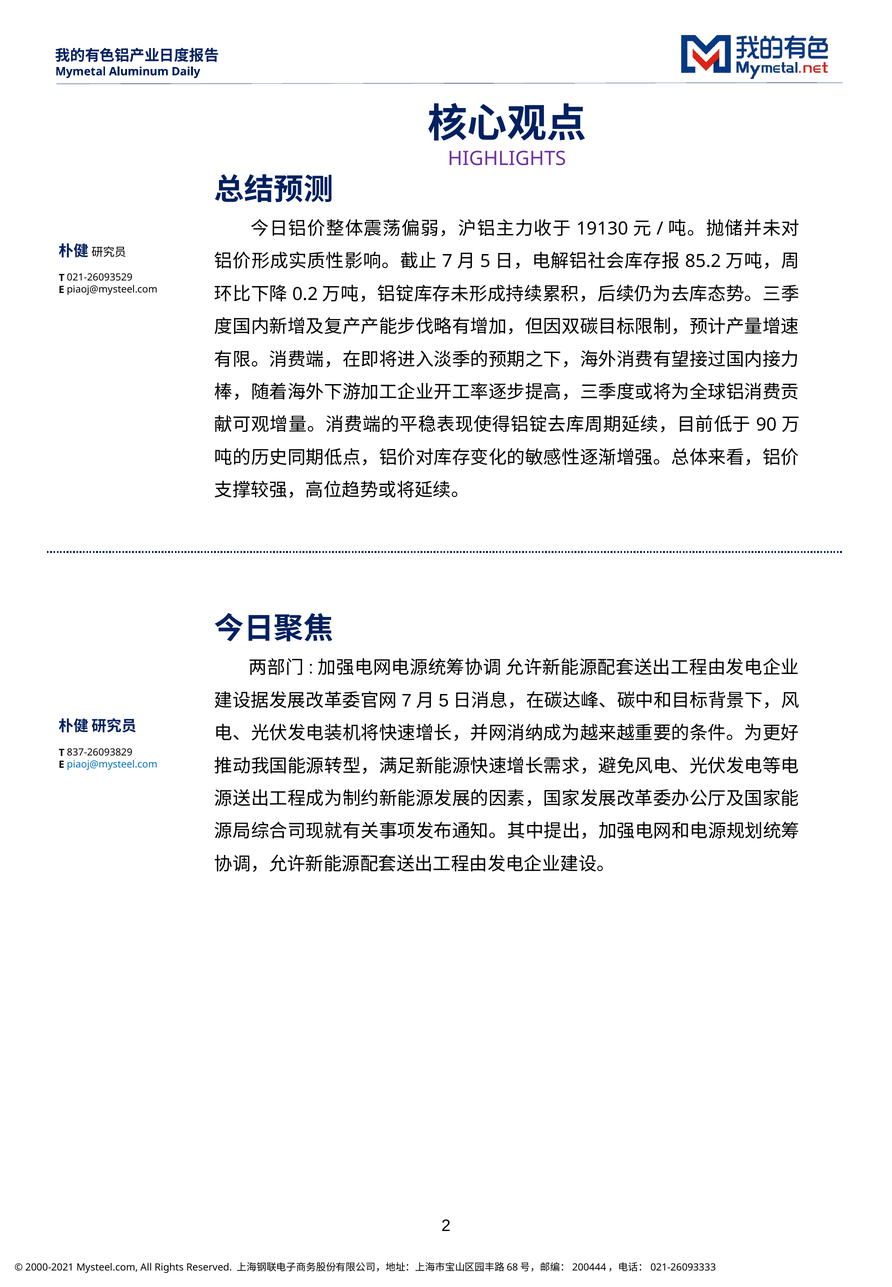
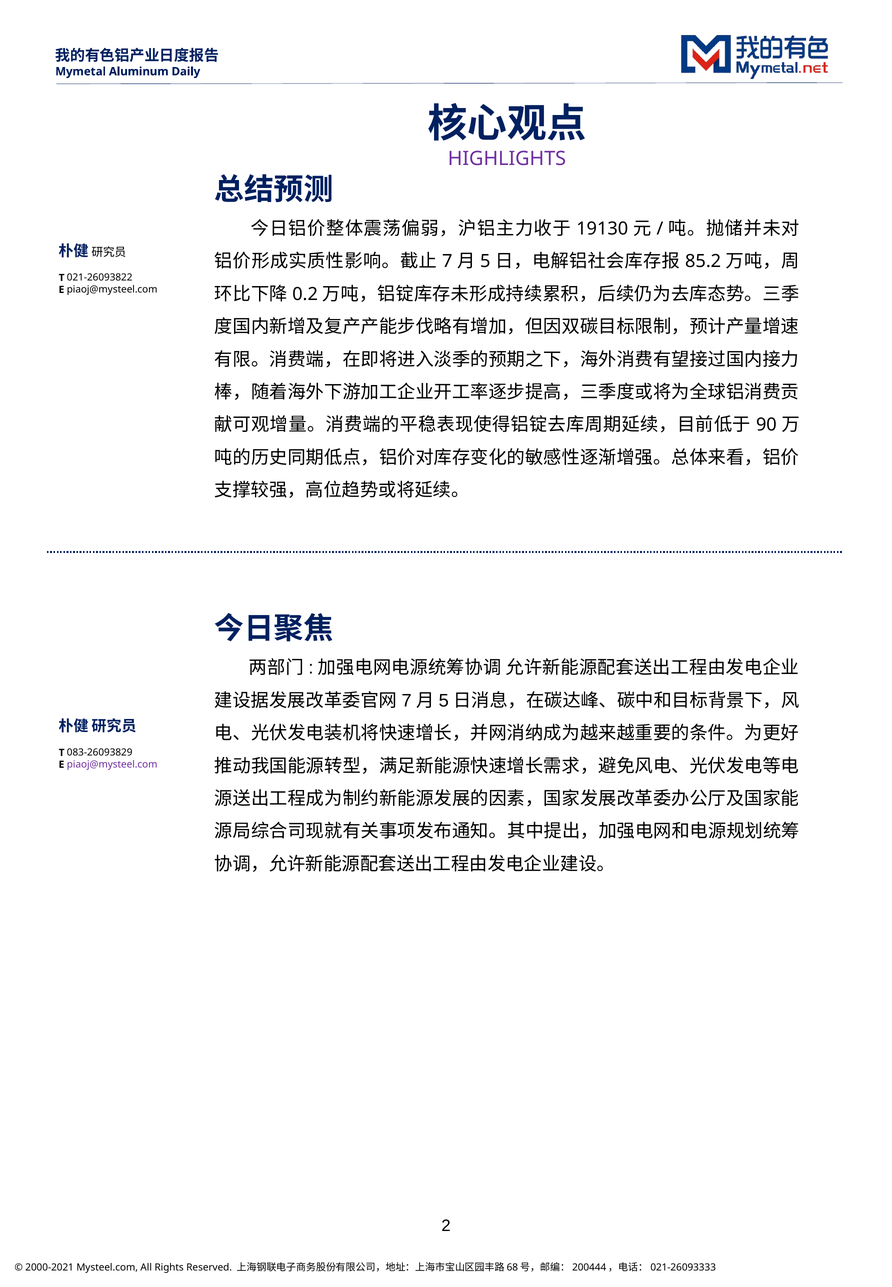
021-26093529: 021-26093529 -> 021-26093822 (100, 278)
837-26093829: 837-26093829 -> 083-26093829 (100, 753)
piaoj@mysteel.com colour: blue -> purple (112, 765)
